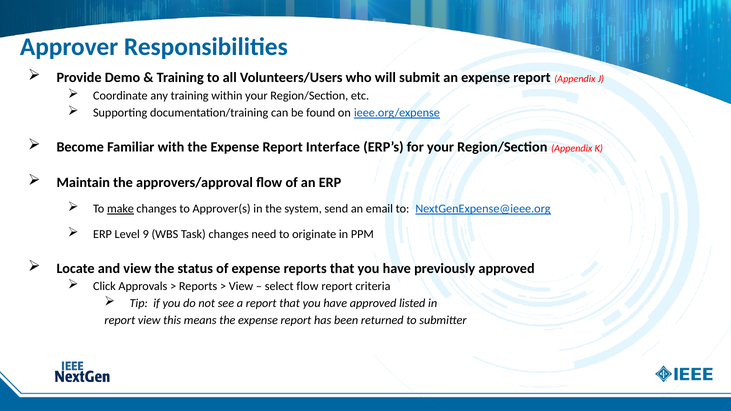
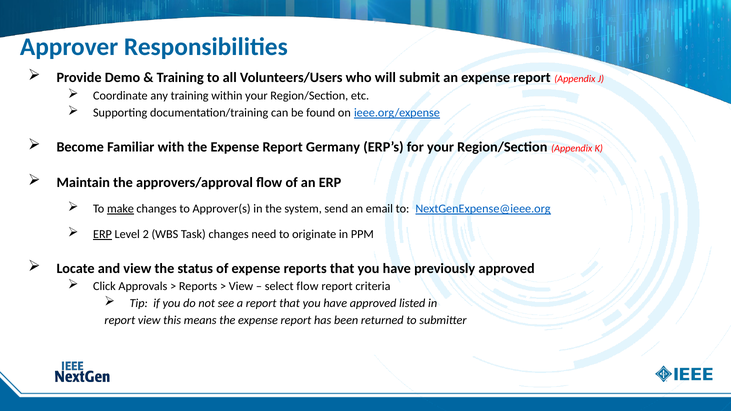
Interface: Interface -> Germany (333, 147)
ERP underline: none -> present (102, 234)
9: 9 -> 2 (146, 234)
